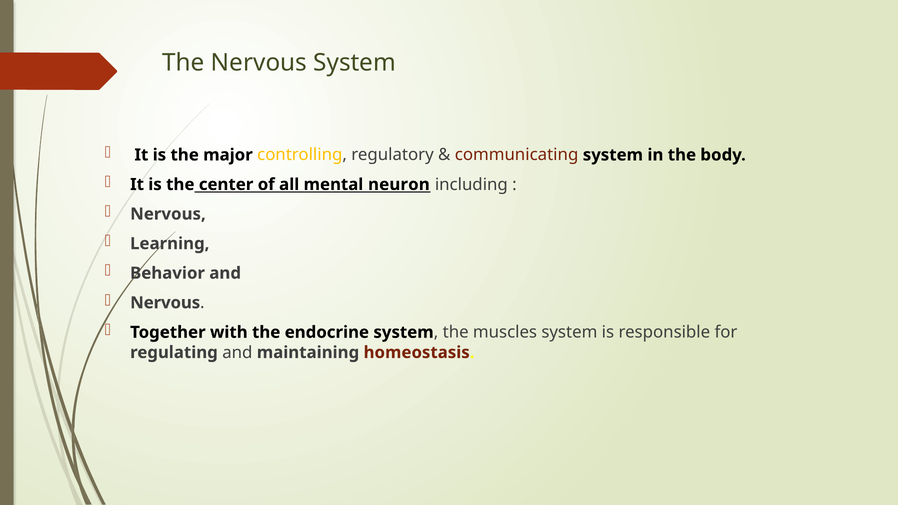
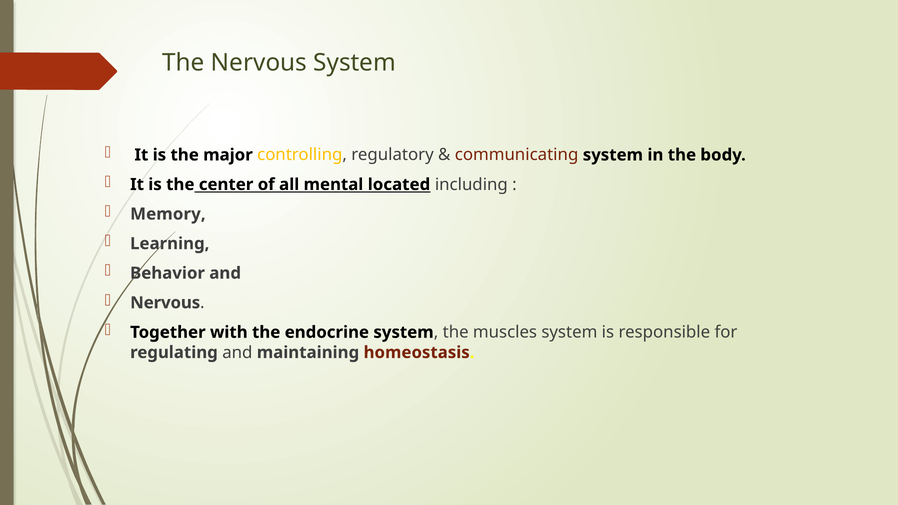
neuron: neuron -> located (399, 185)
Nervous: Nervous -> Memory (168, 214)
